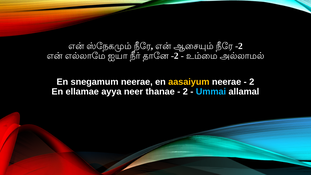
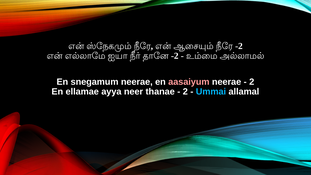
aasaiyum colour: yellow -> pink (189, 82)
